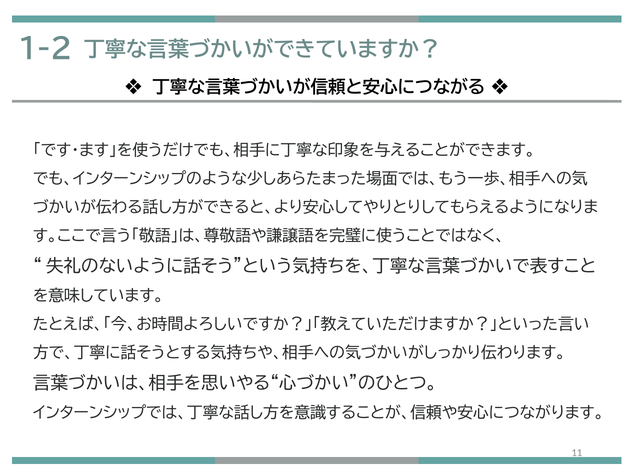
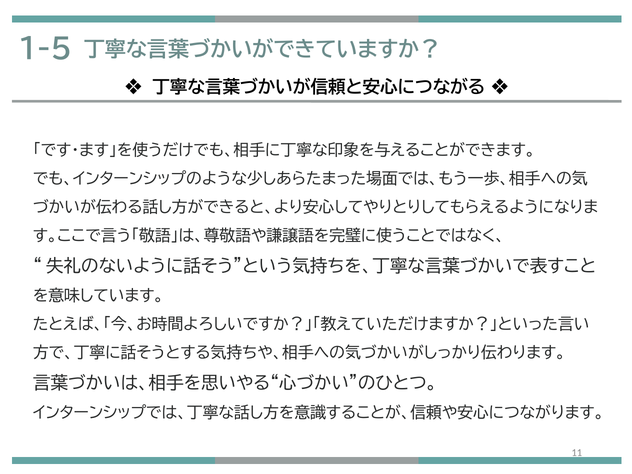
1-2: 1-2 -> 1-5 (46, 49)
